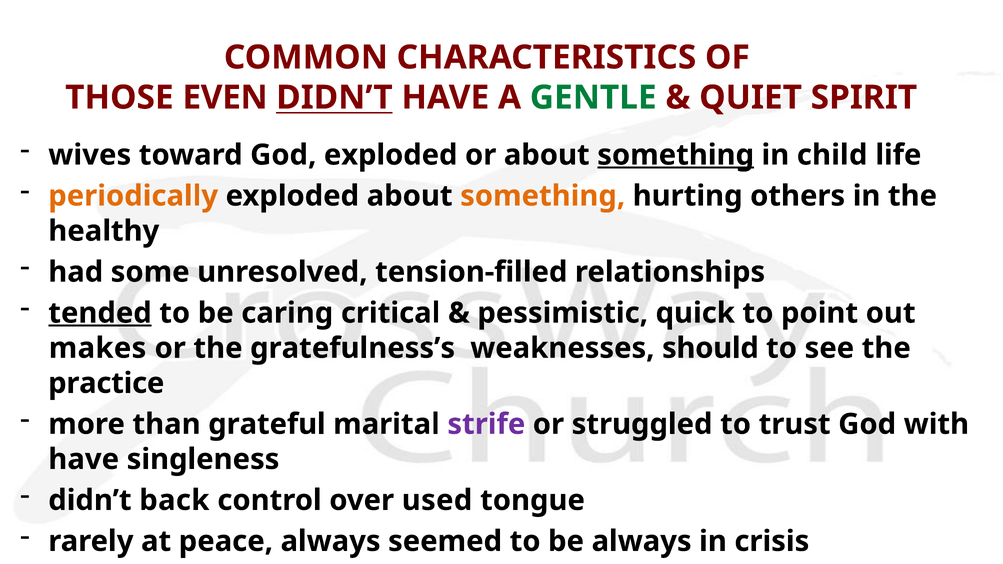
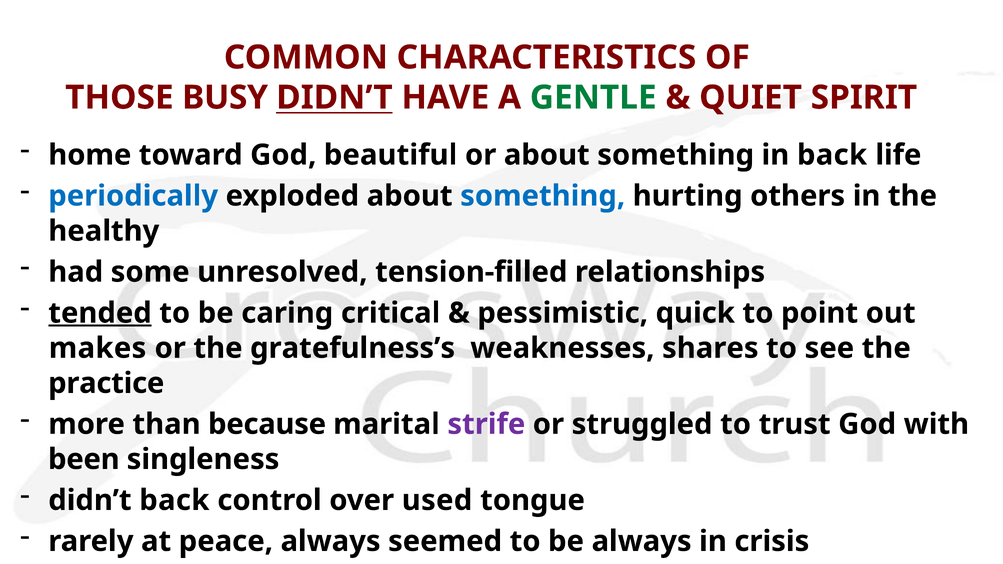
EVEN: EVEN -> BUSY (225, 98)
wives: wives -> home (90, 155)
God exploded: exploded -> beautiful (391, 155)
something underline: present -> none (676, 155)
in child: child -> back (832, 155)
periodically colour: orange -> blue (133, 196)
something colour: orange -> blue (543, 196)
should: should -> shares (710, 348)
grateful: grateful -> because (267, 424)
have: have -> been (84, 459)
